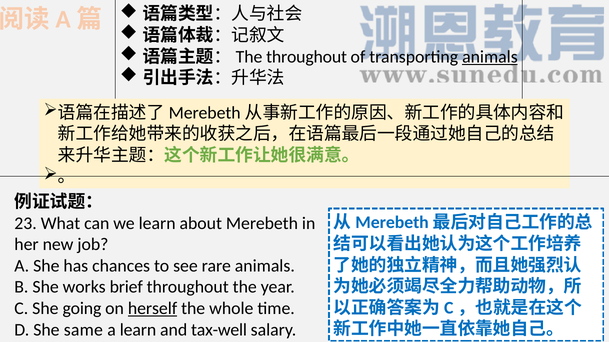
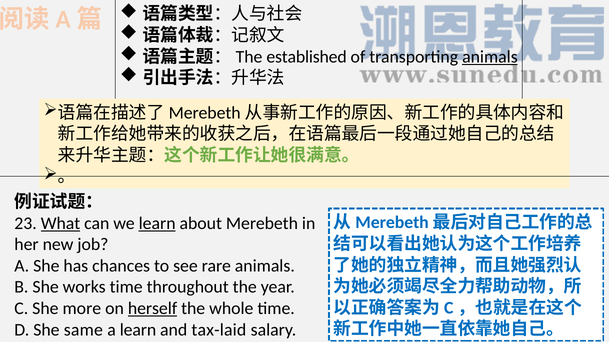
throughout: throughout -> established (307, 57)
What underline: none -> present (60, 224)
learn underline: none -> present (157, 224)
works brief: brief -> time (126, 288)
going: going -> more (82, 309)
tax-well: tax-well -> tax-laid (219, 330)
